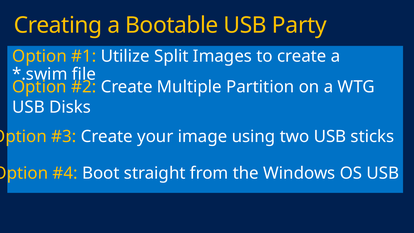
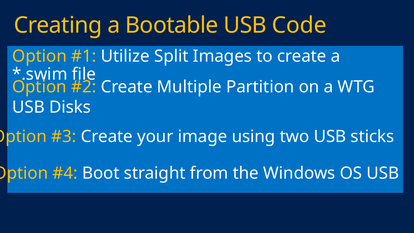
Party: Party -> Code (299, 25)
